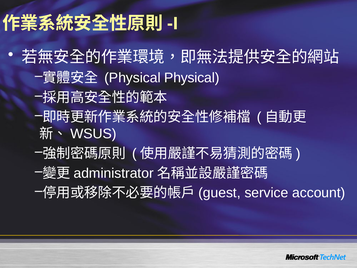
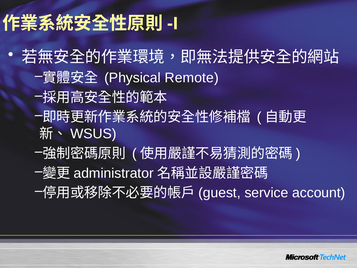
Physical Physical: Physical -> Remote (192, 78)
